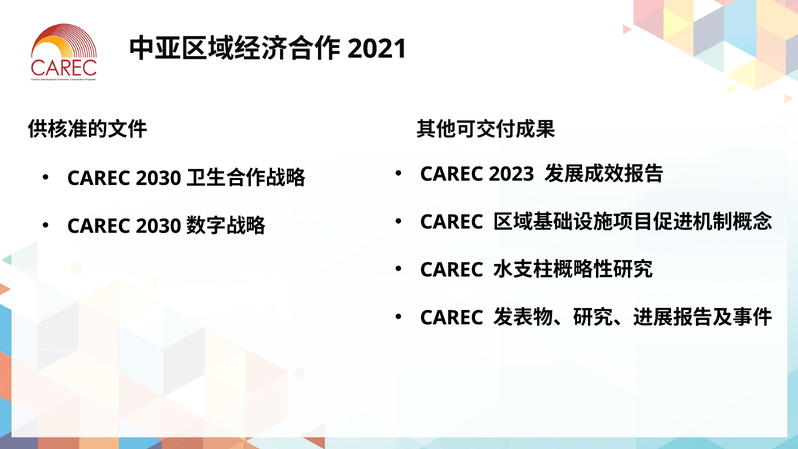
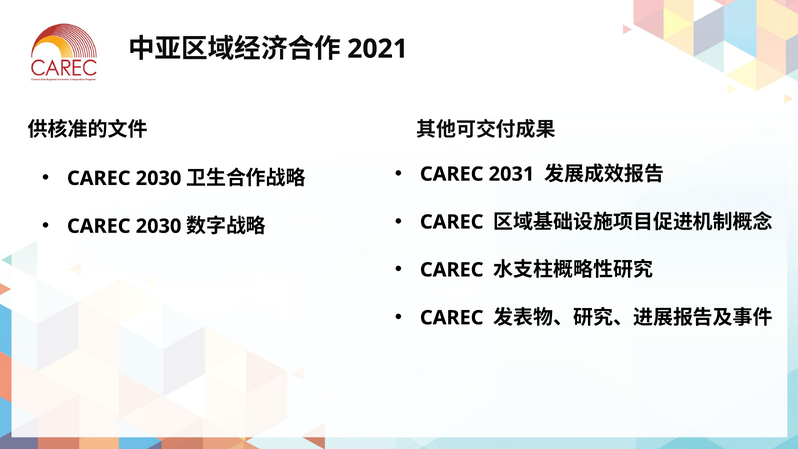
2023: 2023 -> 2031 (511, 174)
